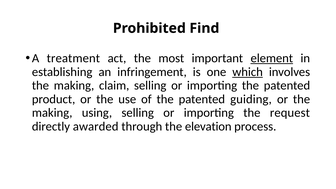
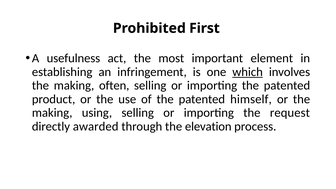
Find: Find -> First (204, 28)
treatment: treatment -> usefulness (73, 58)
element underline: present -> none (272, 58)
claim: claim -> often (114, 86)
guiding: guiding -> himself (251, 99)
